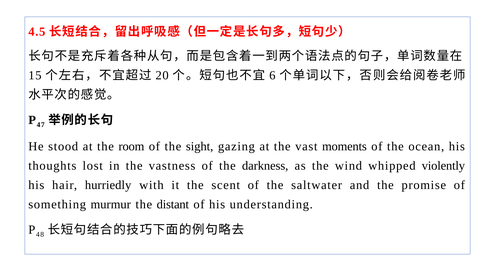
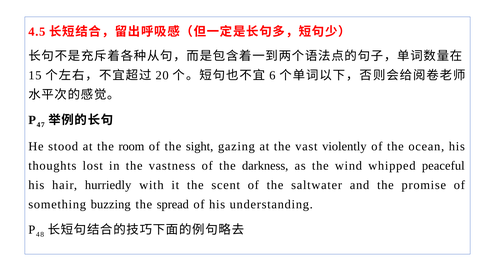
moments: moments -> violently (344, 146)
violently: violently -> peaceful (443, 165)
murmur: murmur -> buzzing (111, 204)
distant: distant -> spread (173, 204)
